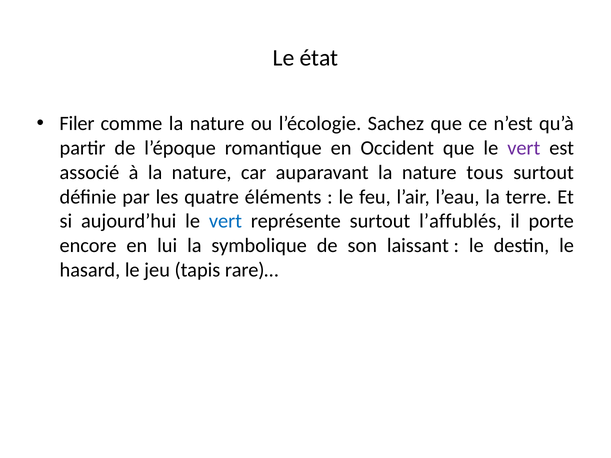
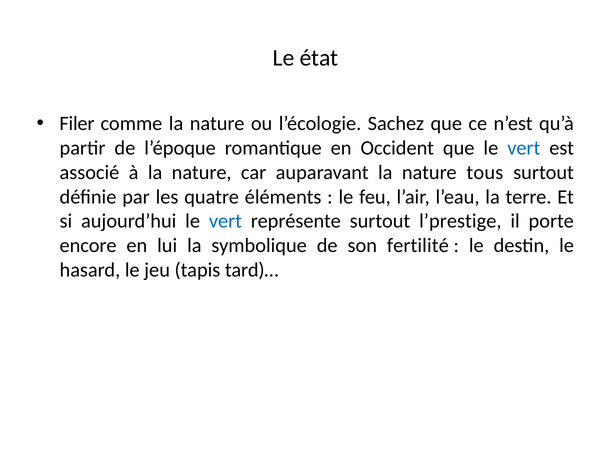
vert colour: purple -> blue (524, 148)
l’affublés: l’affublés -> l’prestige (460, 221)
laissant: laissant -> fertilité (418, 246)
rare)…: rare)… -> tard)… (252, 270)
